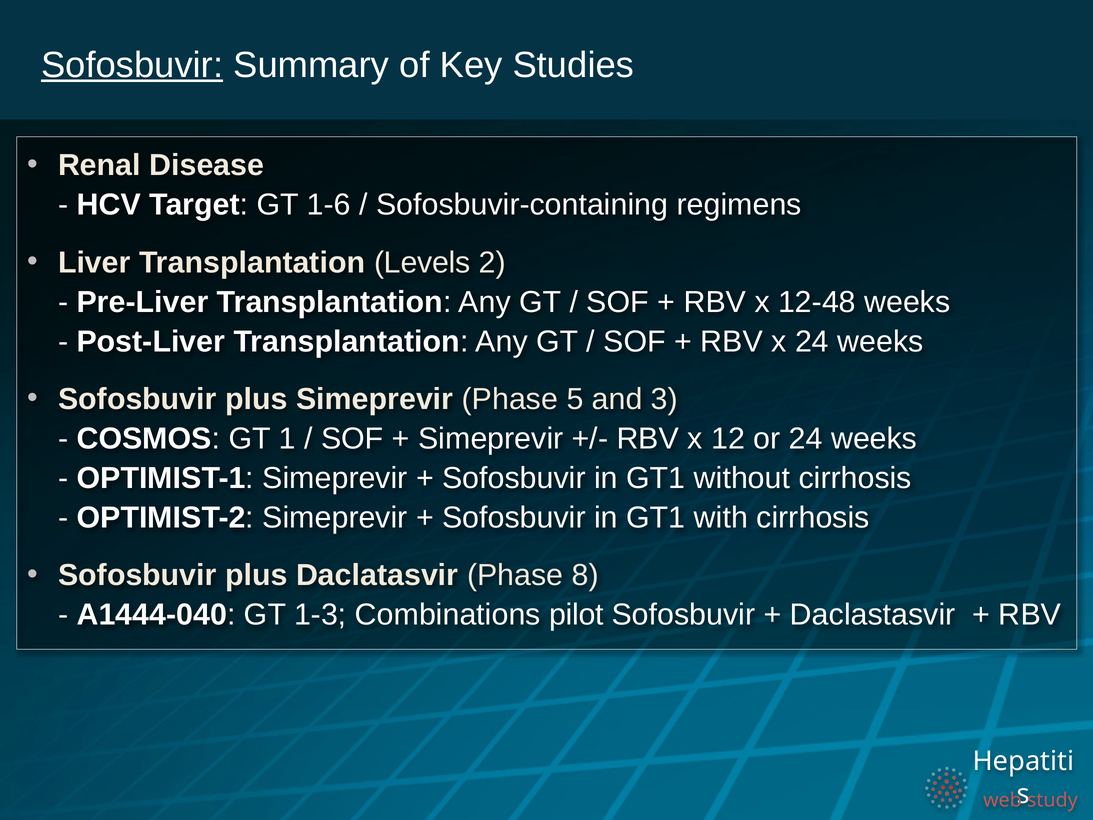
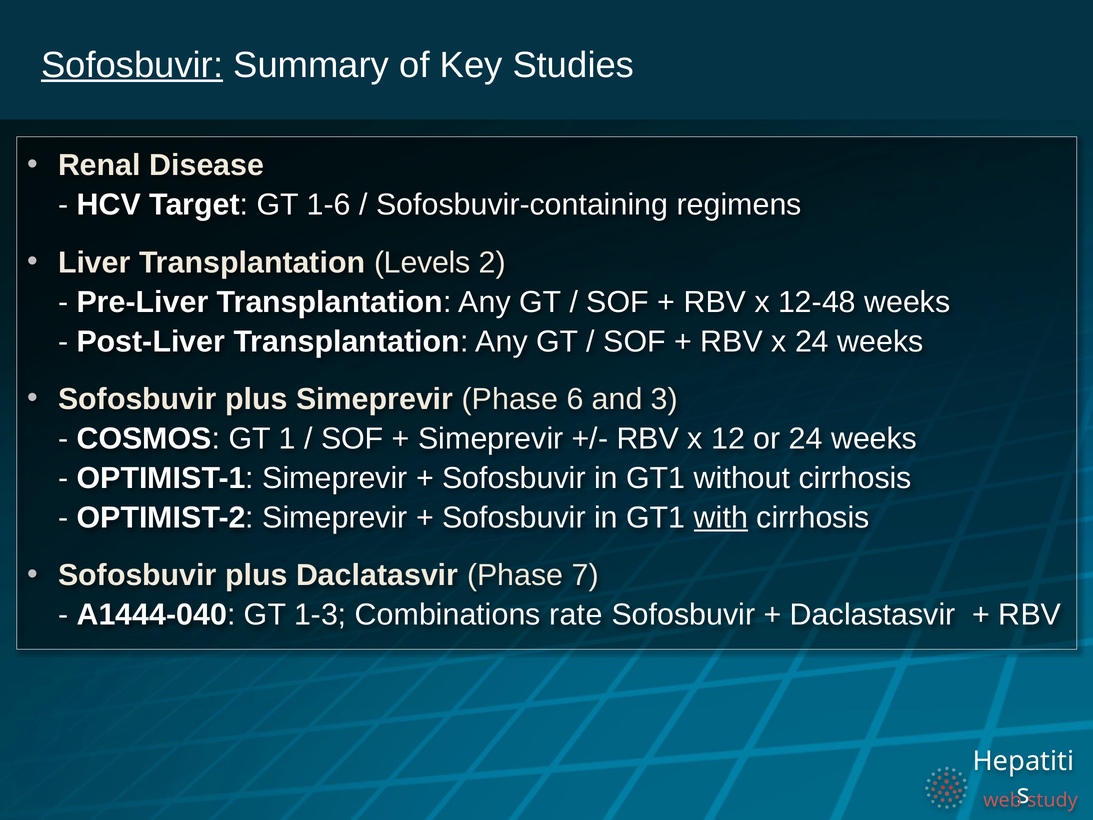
5: 5 -> 6 (575, 399)
with underline: none -> present (721, 517)
8: 8 -> 7 (585, 575)
pilot: pilot -> rate (576, 615)
